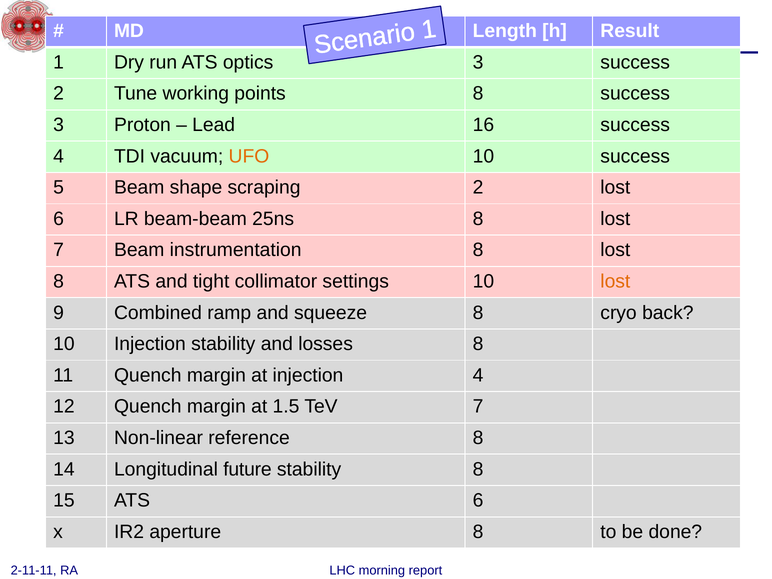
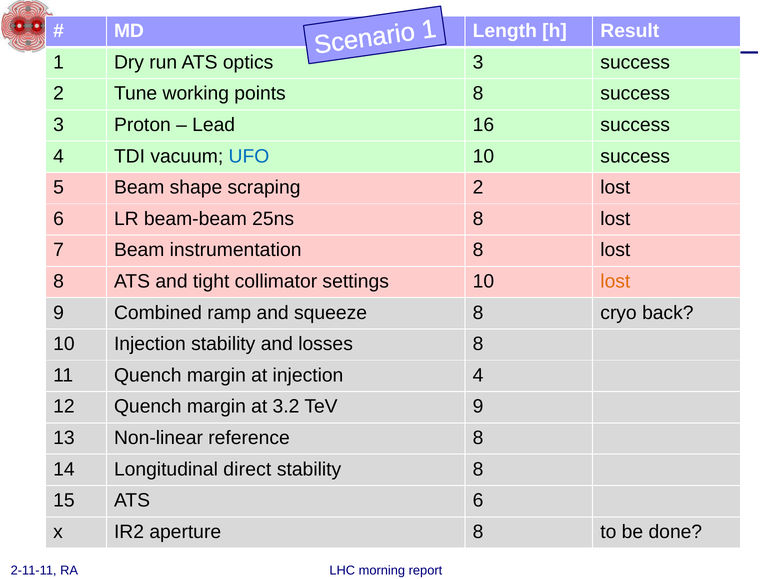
UFO colour: orange -> blue (249, 156)
1.5: 1.5 -> 3.2 (286, 407)
TeV 7: 7 -> 9 (478, 407)
future: future -> direct (247, 469)
